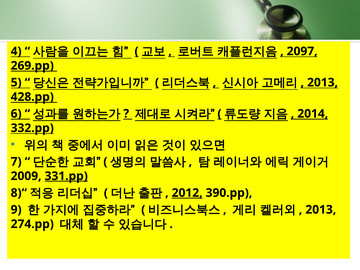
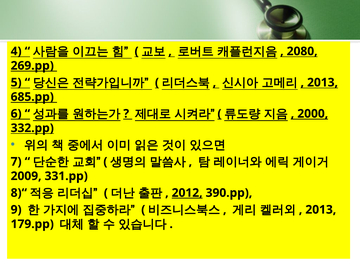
2097: 2097 -> 2080 (302, 51)
428.pp: 428.pp -> 685.pp (32, 97)
2014: 2014 -> 2000 (313, 114)
331.pp underline: present -> none (66, 176)
274.pp: 274.pp -> 179.pp (32, 224)
